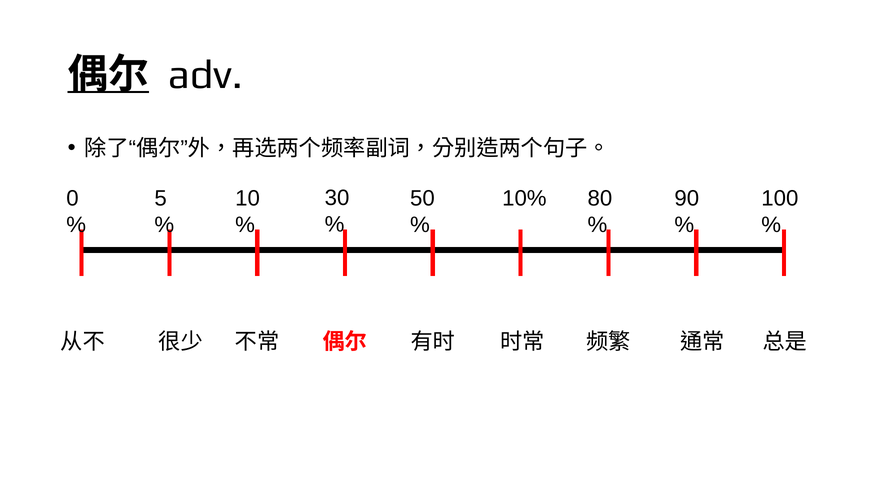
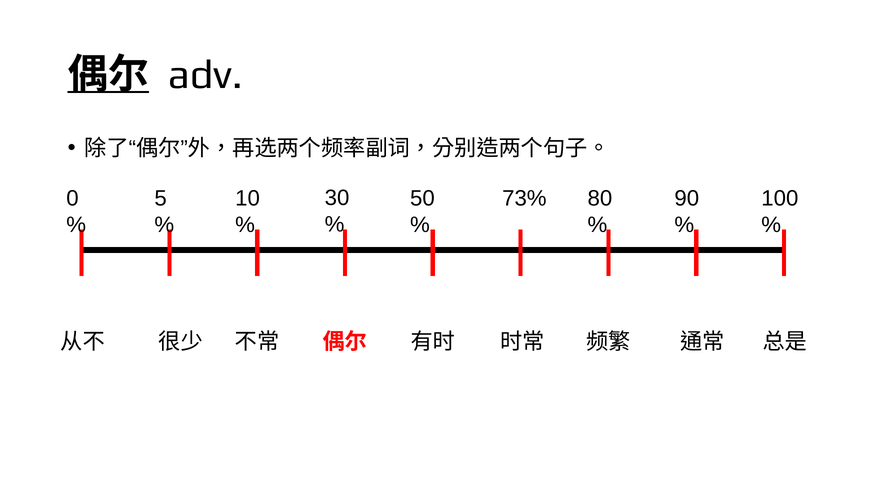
10%: 10% -> 73% (524, 198)
